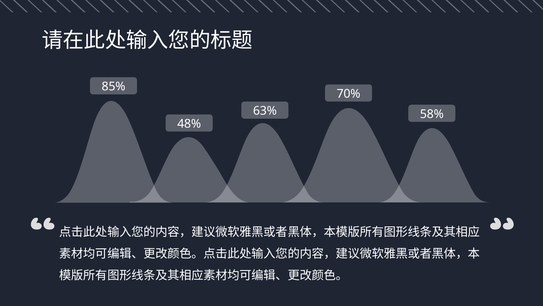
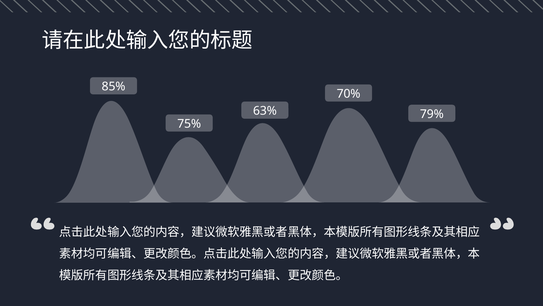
58%: 58% -> 79% (432, 114)
48%: 48% -> 75% (189, 124)
